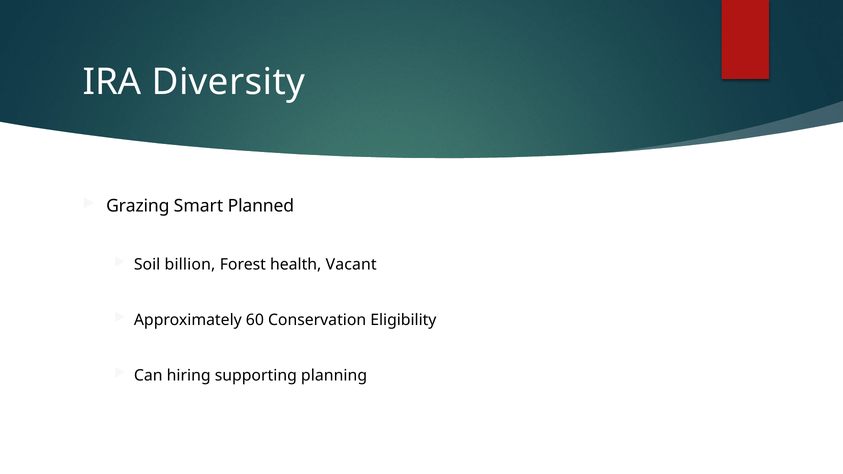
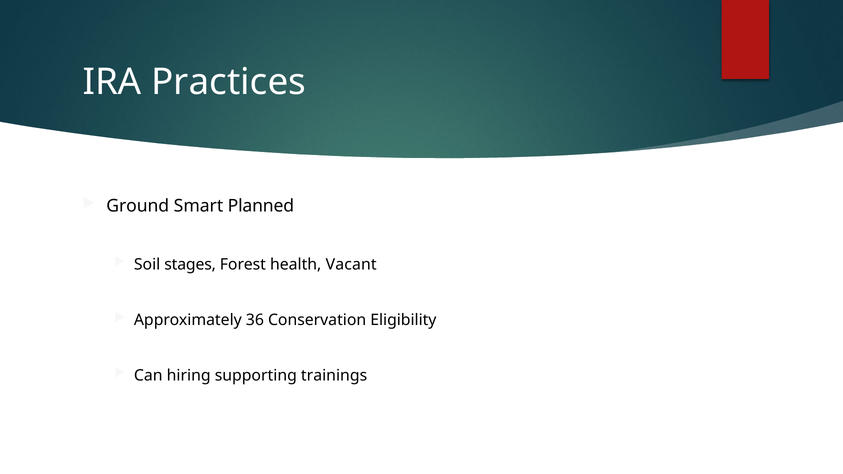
Diversity: Diversity -> Practices (229, 82)
Grazing: Grazing -> Ground (138, 206)
billion: billion -> stages (190, 265)
60: 60 -> 36 (255, 320)
planning: planning -> trainings (334, 376)
